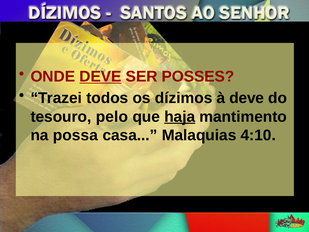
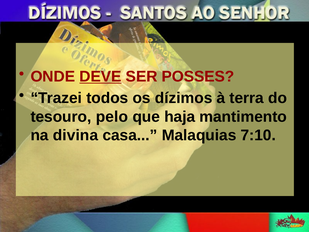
à deve: deve -> terra (247, 98)
haja underline: present -> none (180, 117)
possa: possa -> divina (75, 135)
4:10: 4:10 -> 7:10 (258, 135)
